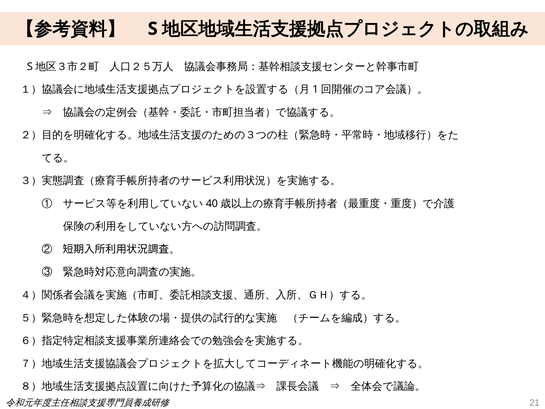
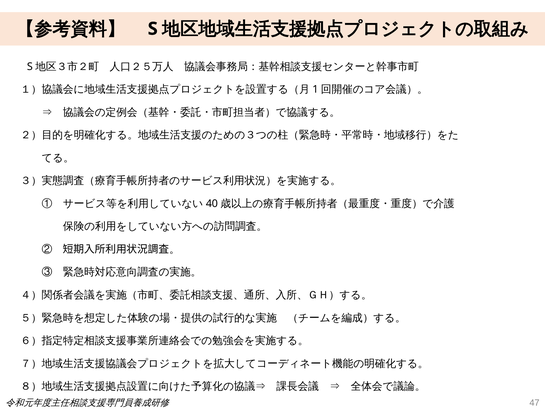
21: 21 -> 47 (534, 403)
